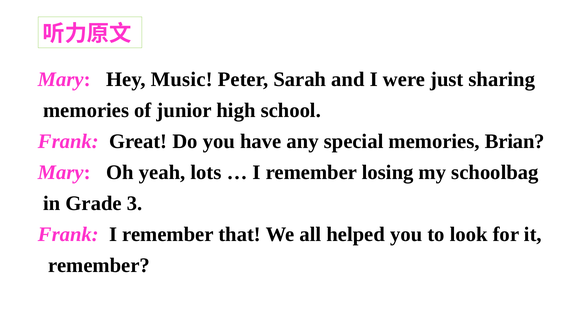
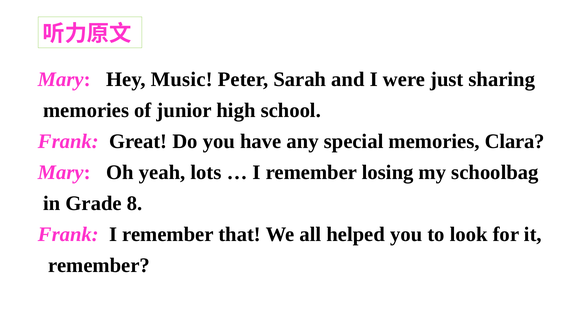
Brian: Brian -> Clara (515, 141)
3: 3 -> 8 (135, 203)
